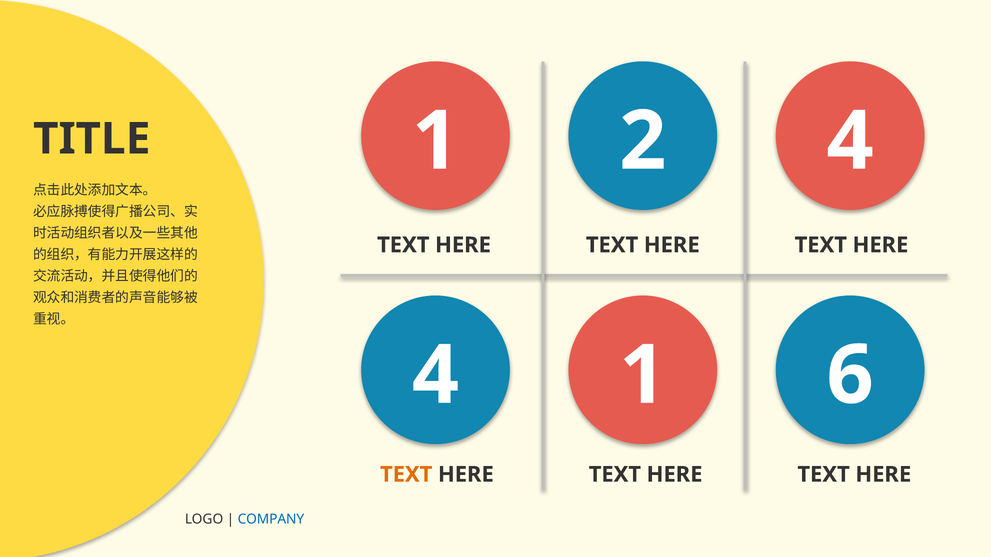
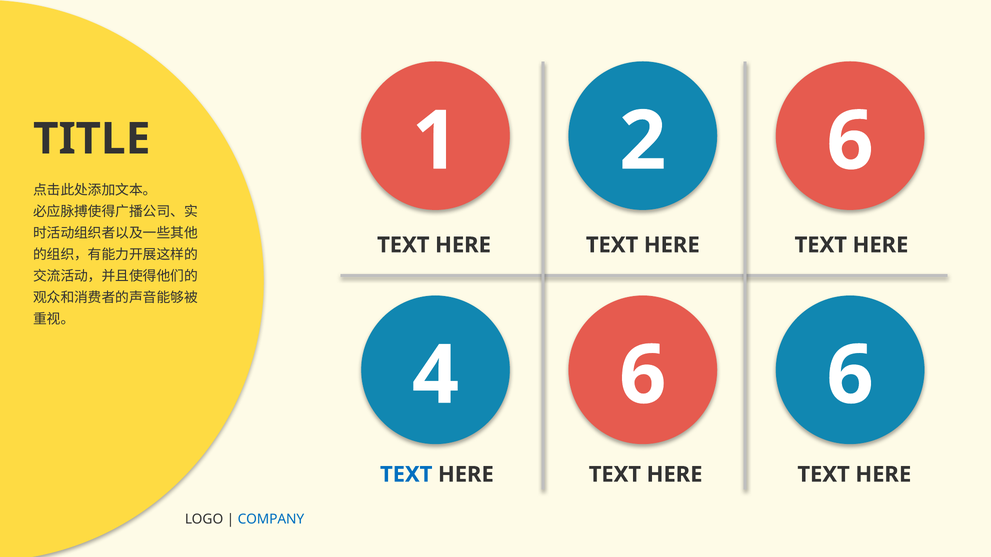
2 4: 4 -> 6 (850, 142)
4 1: 1 -> 6 (643, 376)
TEXT colour: orange -> blue (406, 475)
